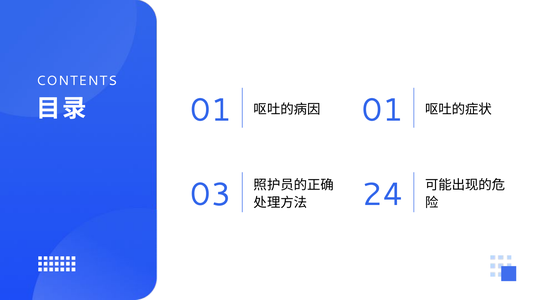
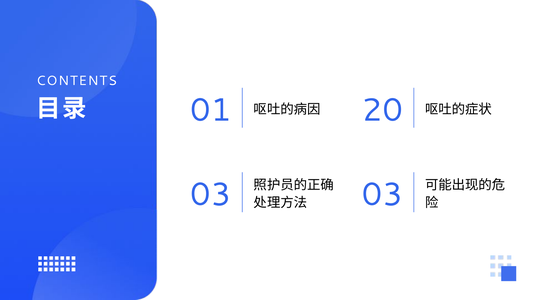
01: 01 -> 20 (382, 110)
24: 24 -> 03 (382, 195)
